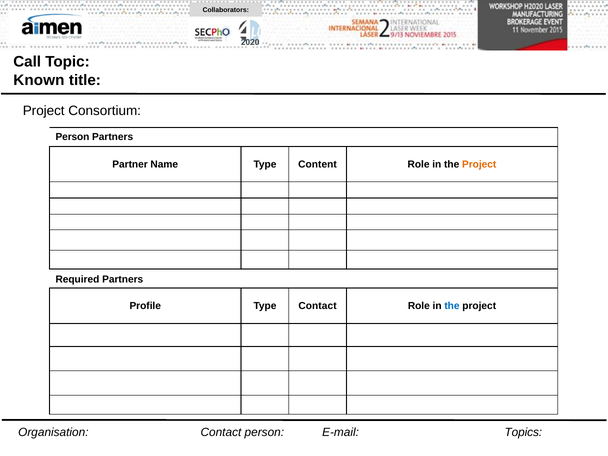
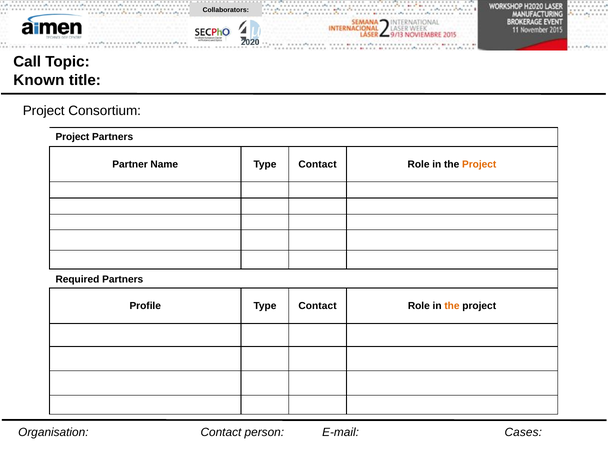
Person: Person -> Project (72, 137)
Name Type Content: Content -> Contact (318, 164)
the colour: blue -> orange (452, 306)
Topics: Topics -> Cases (523, 432)
